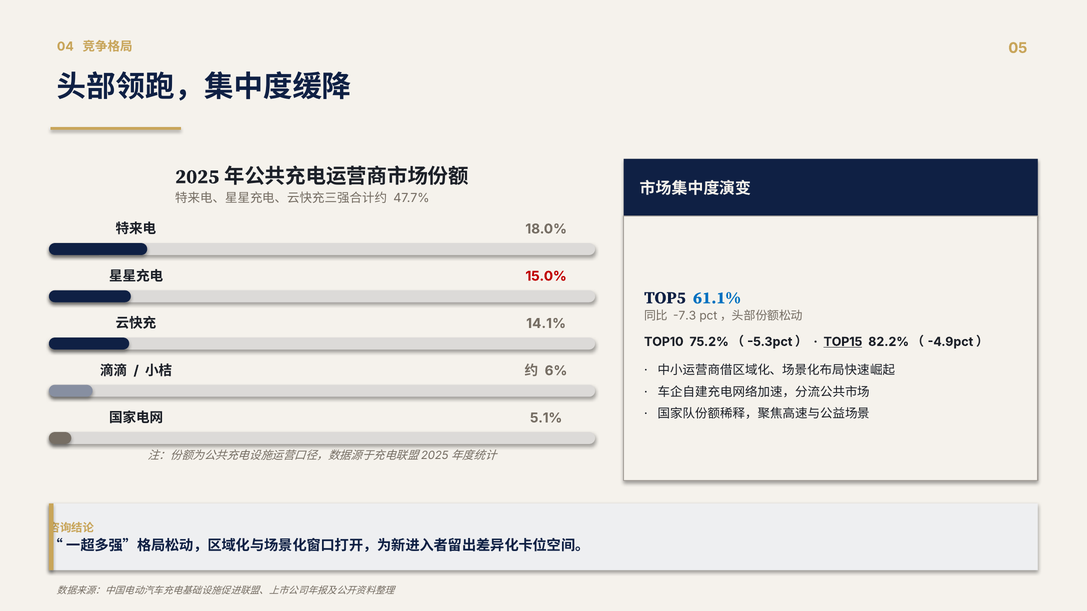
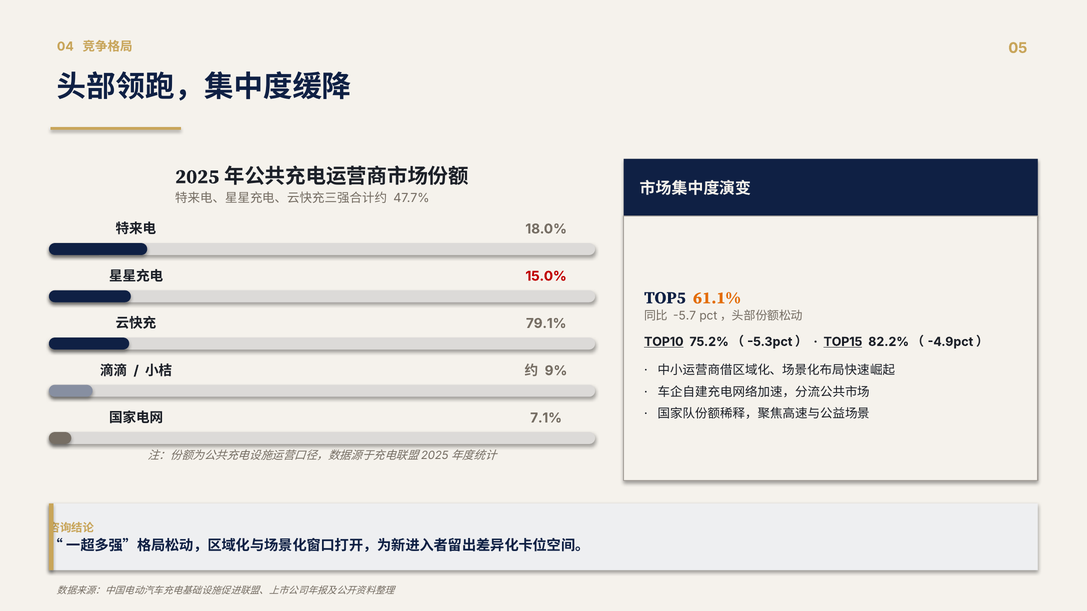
61.1% colour: blue -> orange (717, 298)
-7.3: -7.3 -> -5.7 (685, 316)
14.1%: 14.1% -> 79.1% (546, 324)
TOP10 underline: none -> present (664, 342)
6%: 6% -> 9% (556, 371)
5.1%: 5.1% -> 7.1% (546, 418)
